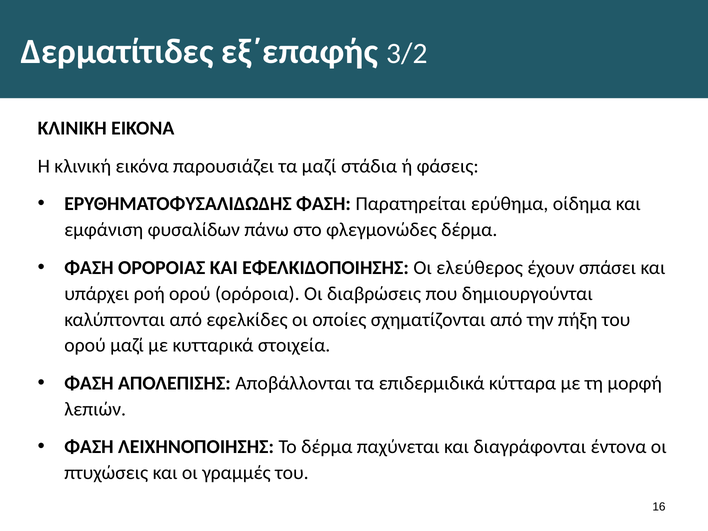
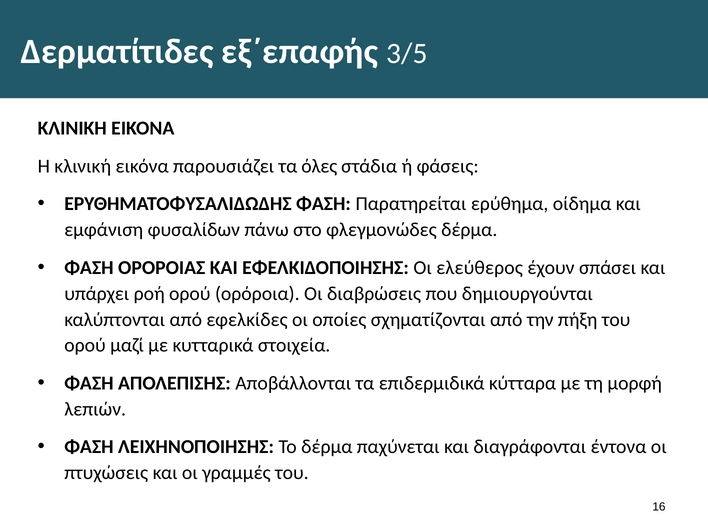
3/2: 3/2 -> 3/5 (407, 54)
τα μαζί: μαζί -> όλες (319, 166)
